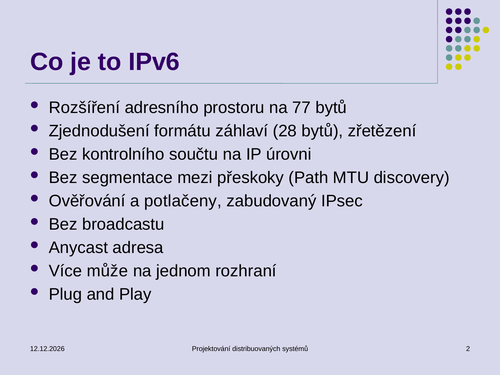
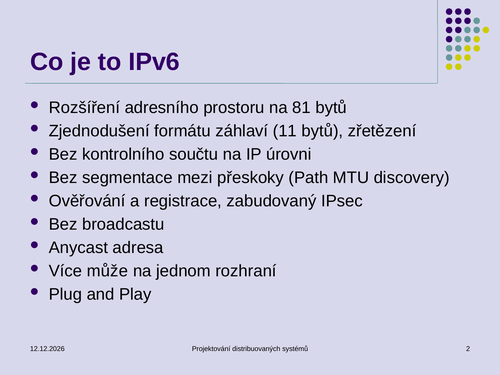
77: 77 -> 81 (302, 108)
28: 28 -> 11 (285, 131)
potlačeny: potlačeny -> registrace (183, 201)
